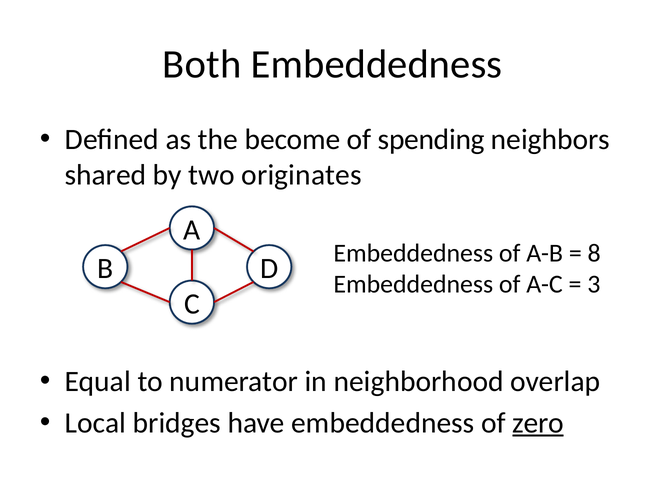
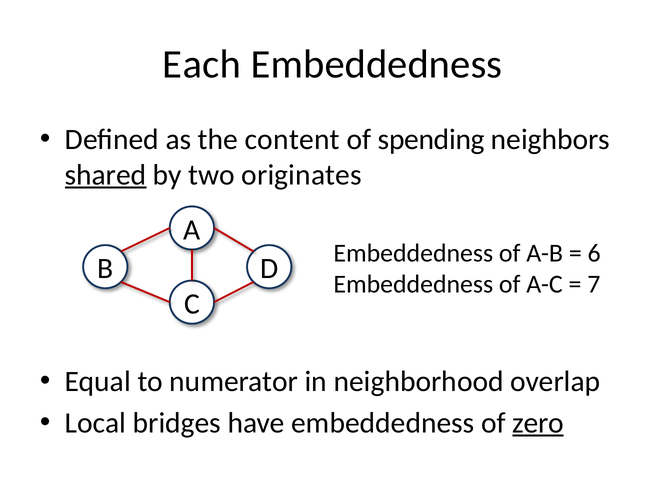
Both: Both -> Each (202, 64)
become: become -> content (292, 140)
shared underline: none -> present (106, 175)
8: 8 -> 6 (594, 254)
3: 3 -> 7 (594, 285)
